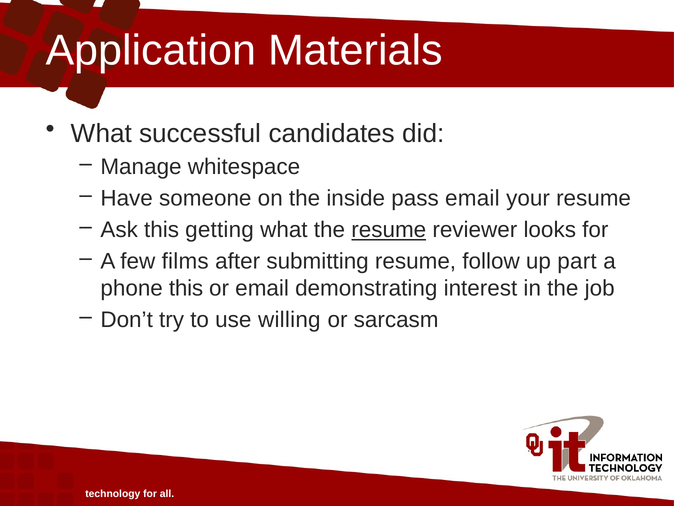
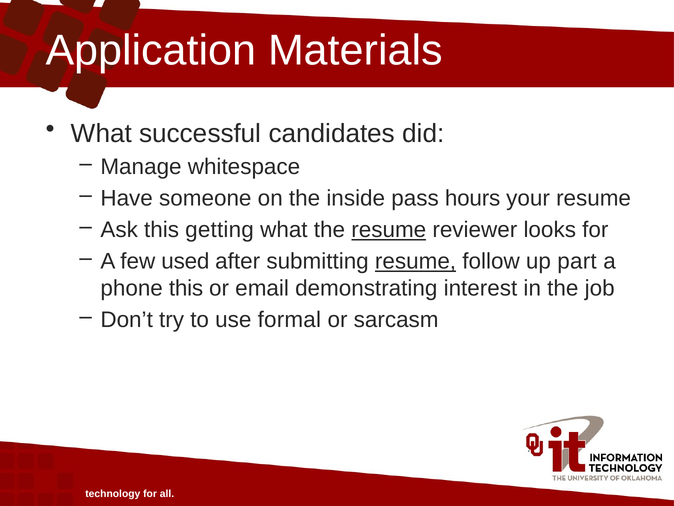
pass email: email -> hours (473, 198)
films: films -> used (185, 261)
resume underline: none -> present (416, 261)
willing: willing -> formal (289, 320)
